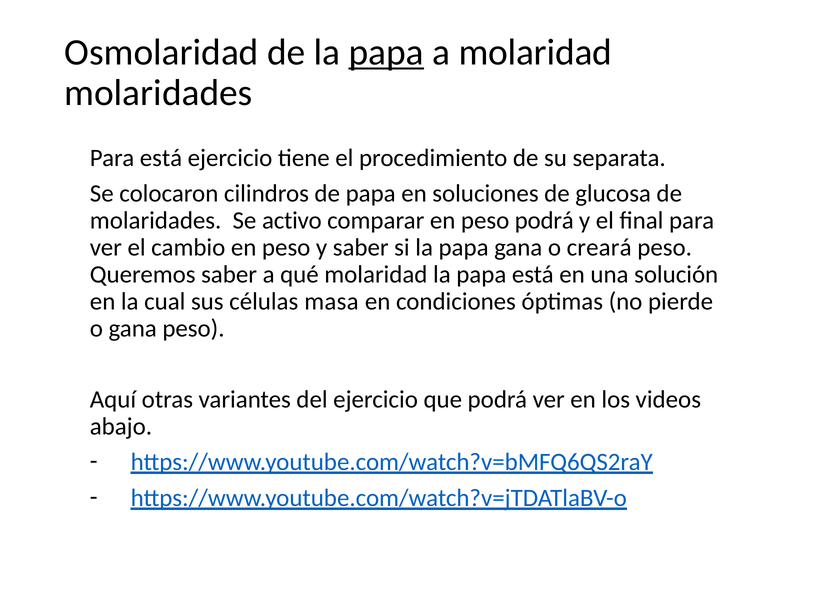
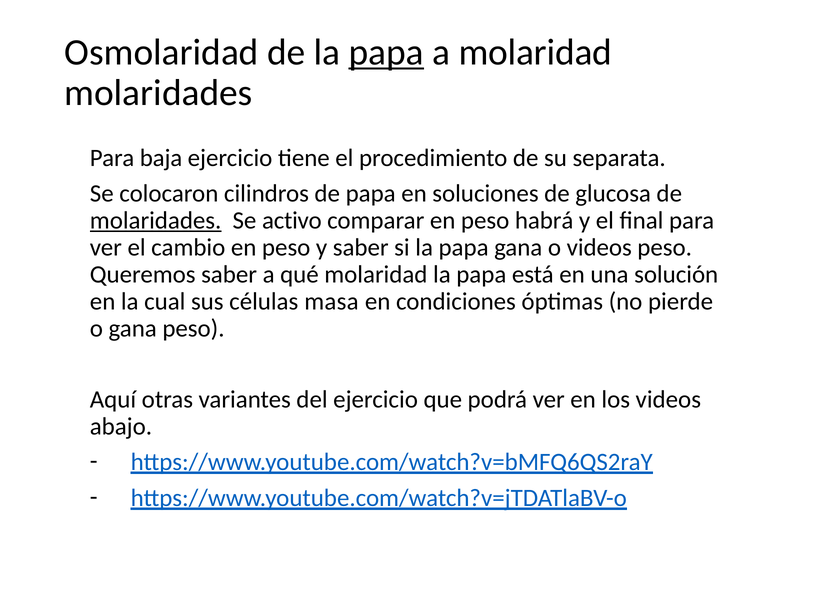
Para está: está -> baja (161, 158)
molaridades underline: none -> present (156, 220)
peso podrá: podrá -> habrá (544, 220)
o creará: creará -> videos (599, 247)
